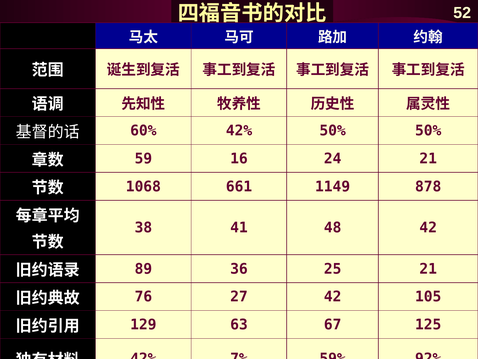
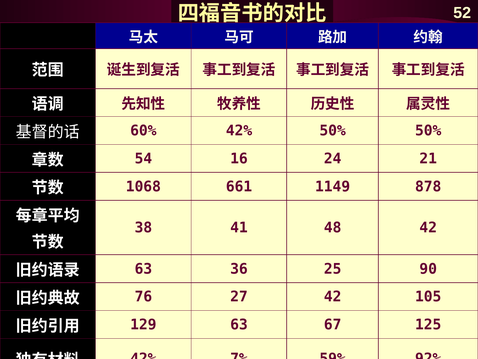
59: 59 -> 54 (143, 158)
89: 89 -> 63 (143, 268)
25 21: 21 -> 90 (428, 268)
